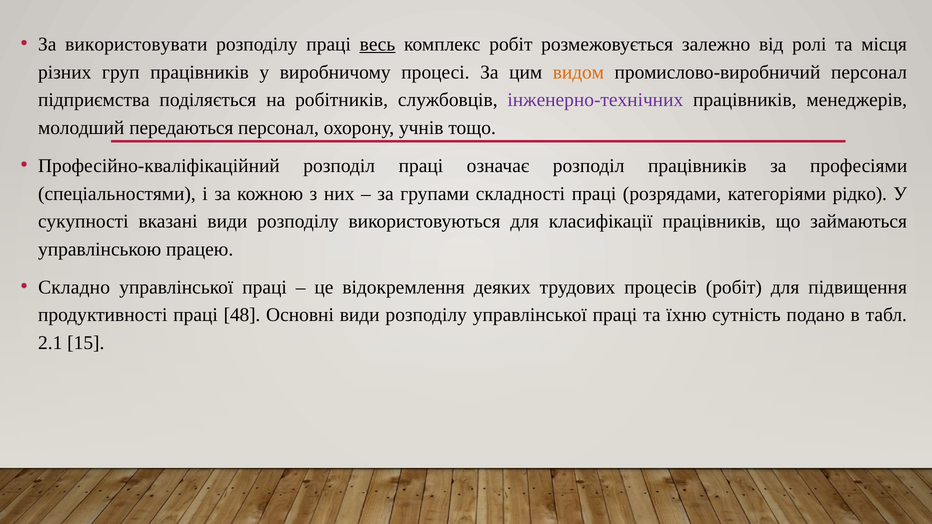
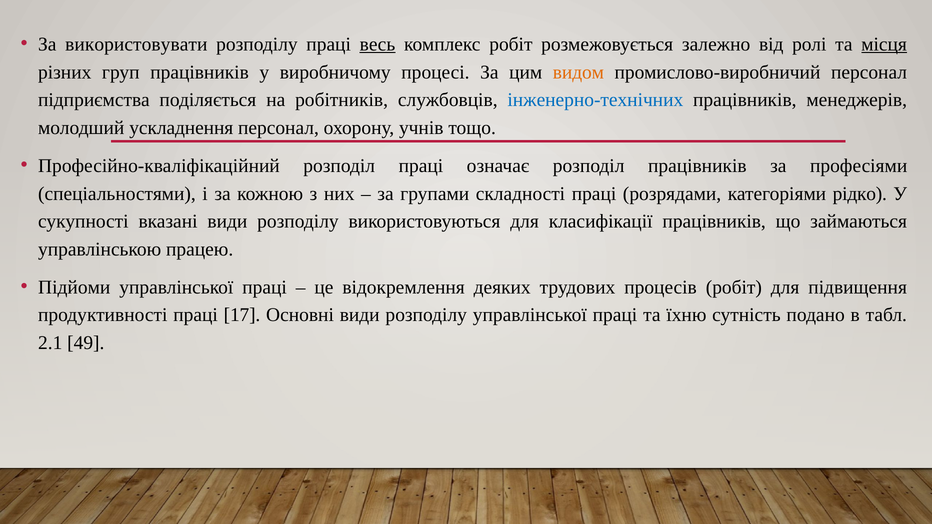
місця underline: none -> present (884, 44)
інженерно-технічних colour: purple -> blue (595, 100)
передаються: передаються -> ускладнення (181, 128)
Складно: Складно -> Підйоми (74, 287)
48: 48 -> 17 (242, 315)
15: 15 -> 49 (86, 343)
